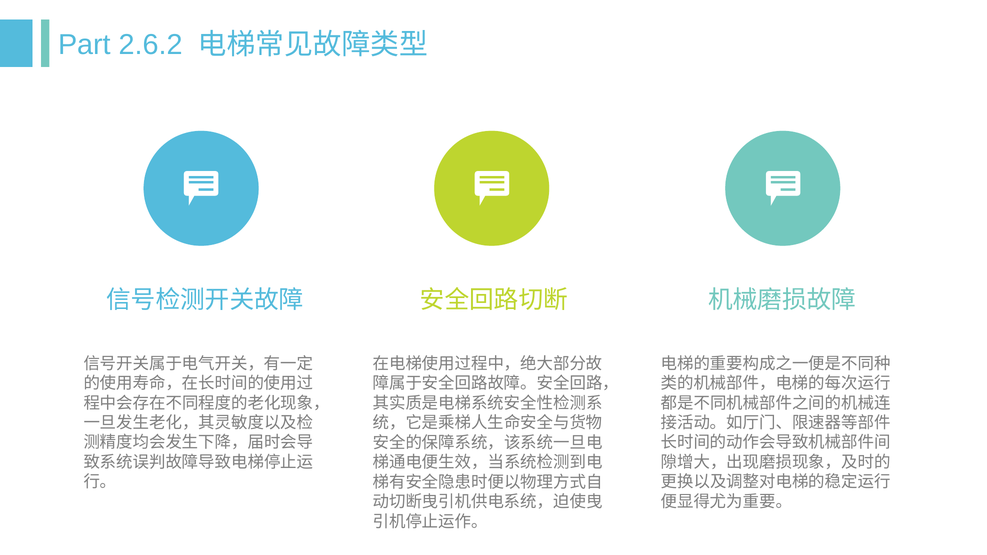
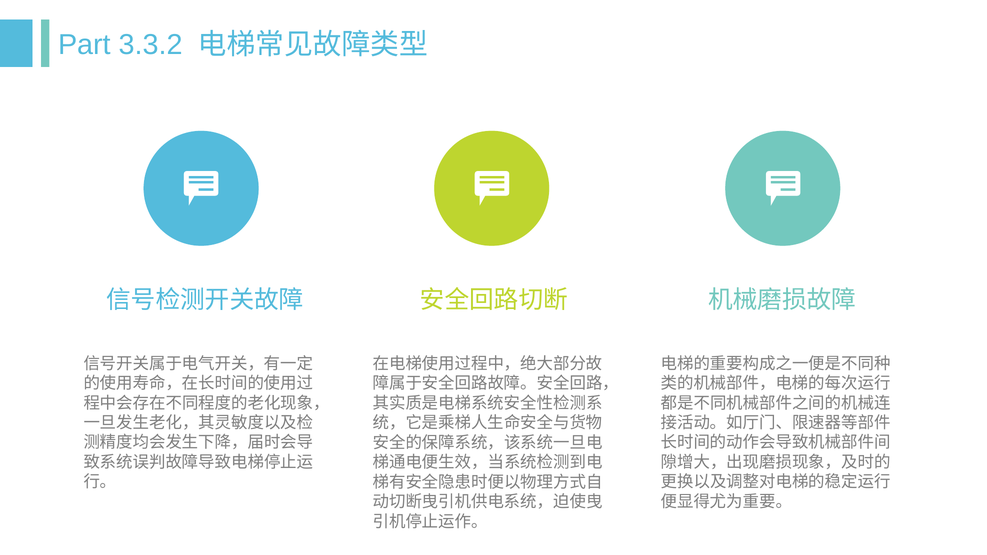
2.6.2: 2.6.2 -> 3.3.2 (151, 45)
